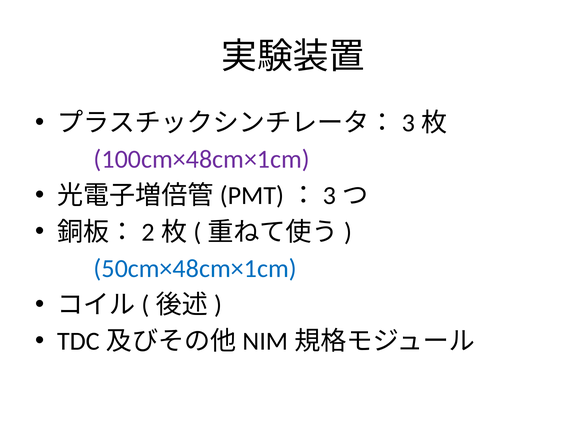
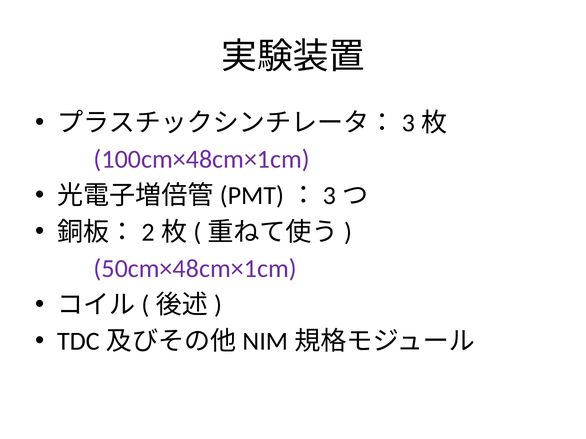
50cm×48cm×1cm colour: blue -> purple (195, 269)
